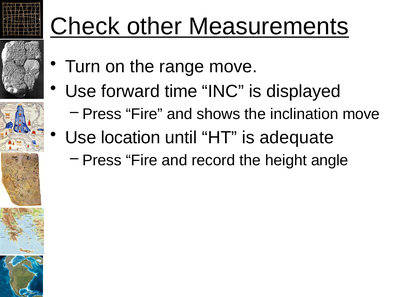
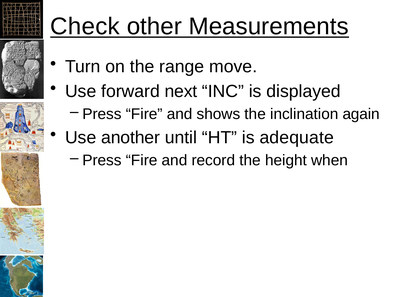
time: time -> next (181, 91)
inclination move: move -> again (361, 114)
location: location -> another (131, 137)
angle: angle -> when (329, 160)
